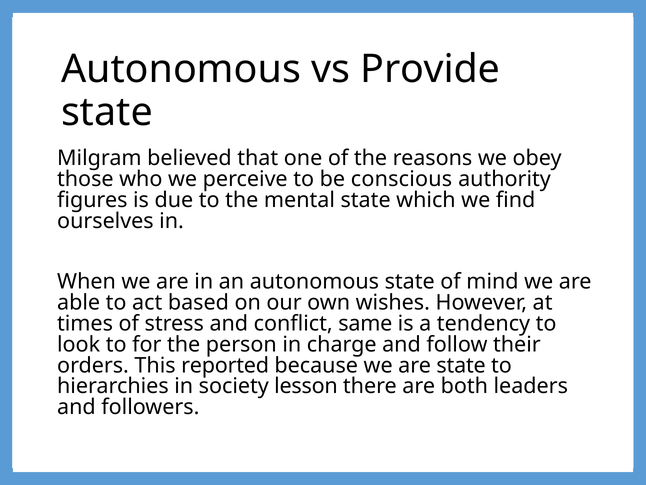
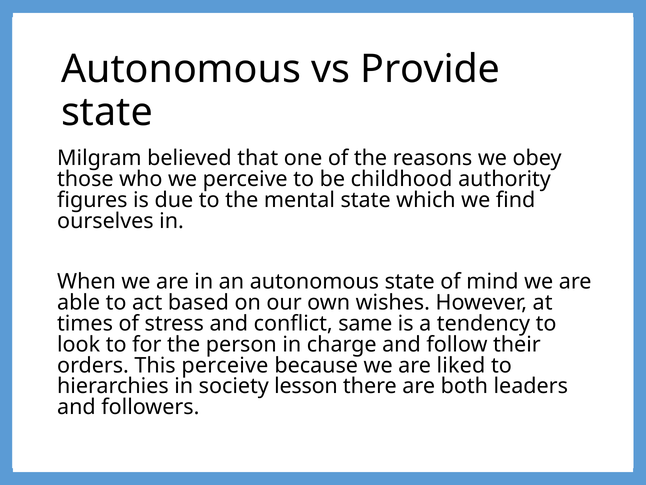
conscious: conscious -> childhood (402, 179)
This reported: reported -> perceive (225, 365)
are state: state -> liked (461, 365)
